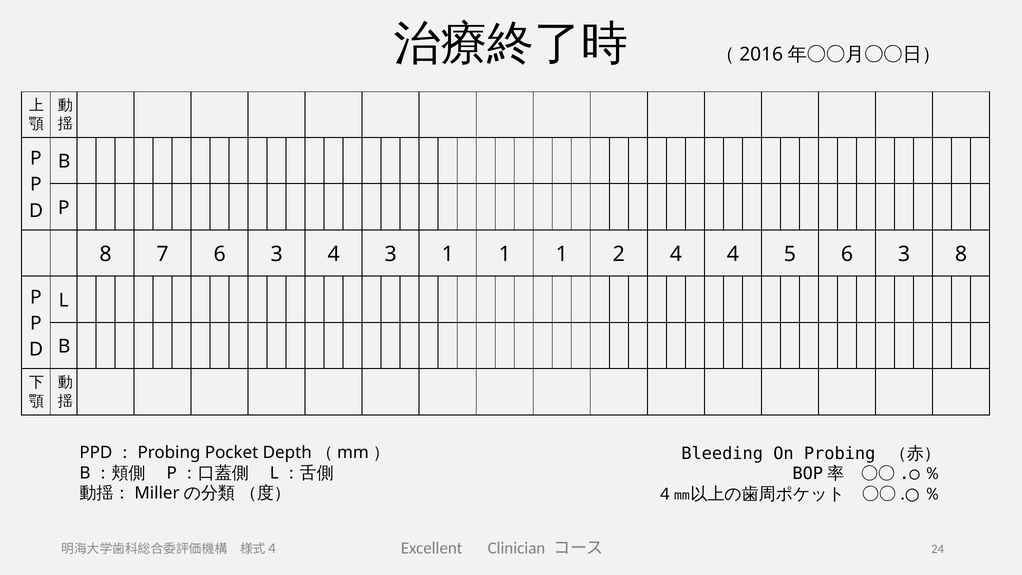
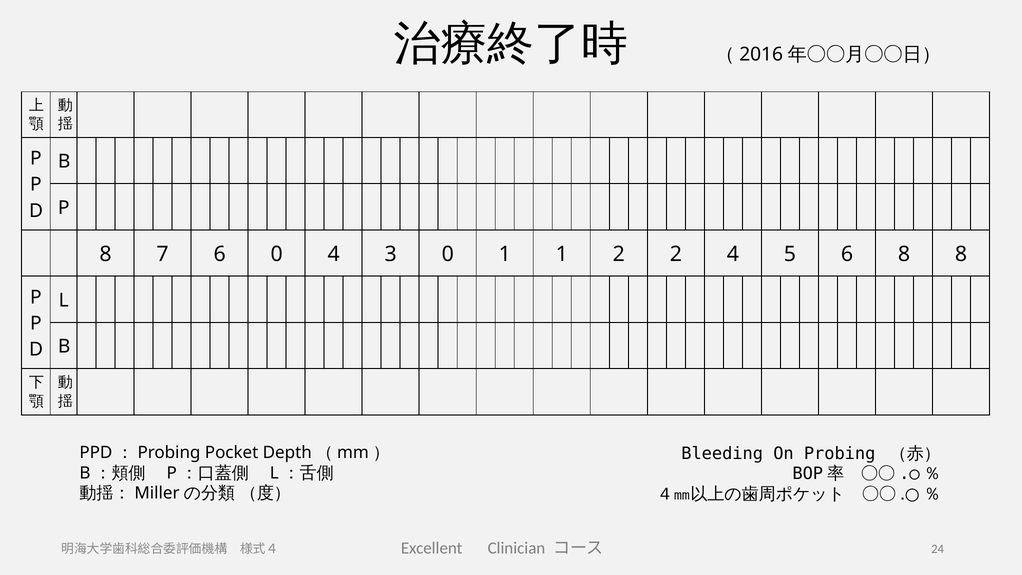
7 6 3: 3 -> 0 (277, 254)
3 1: 1 -> 0 (448, 254)
2 4: 4 -> 2 (676, 254)
5 6 3: 3 -> 8 (904, 254)
